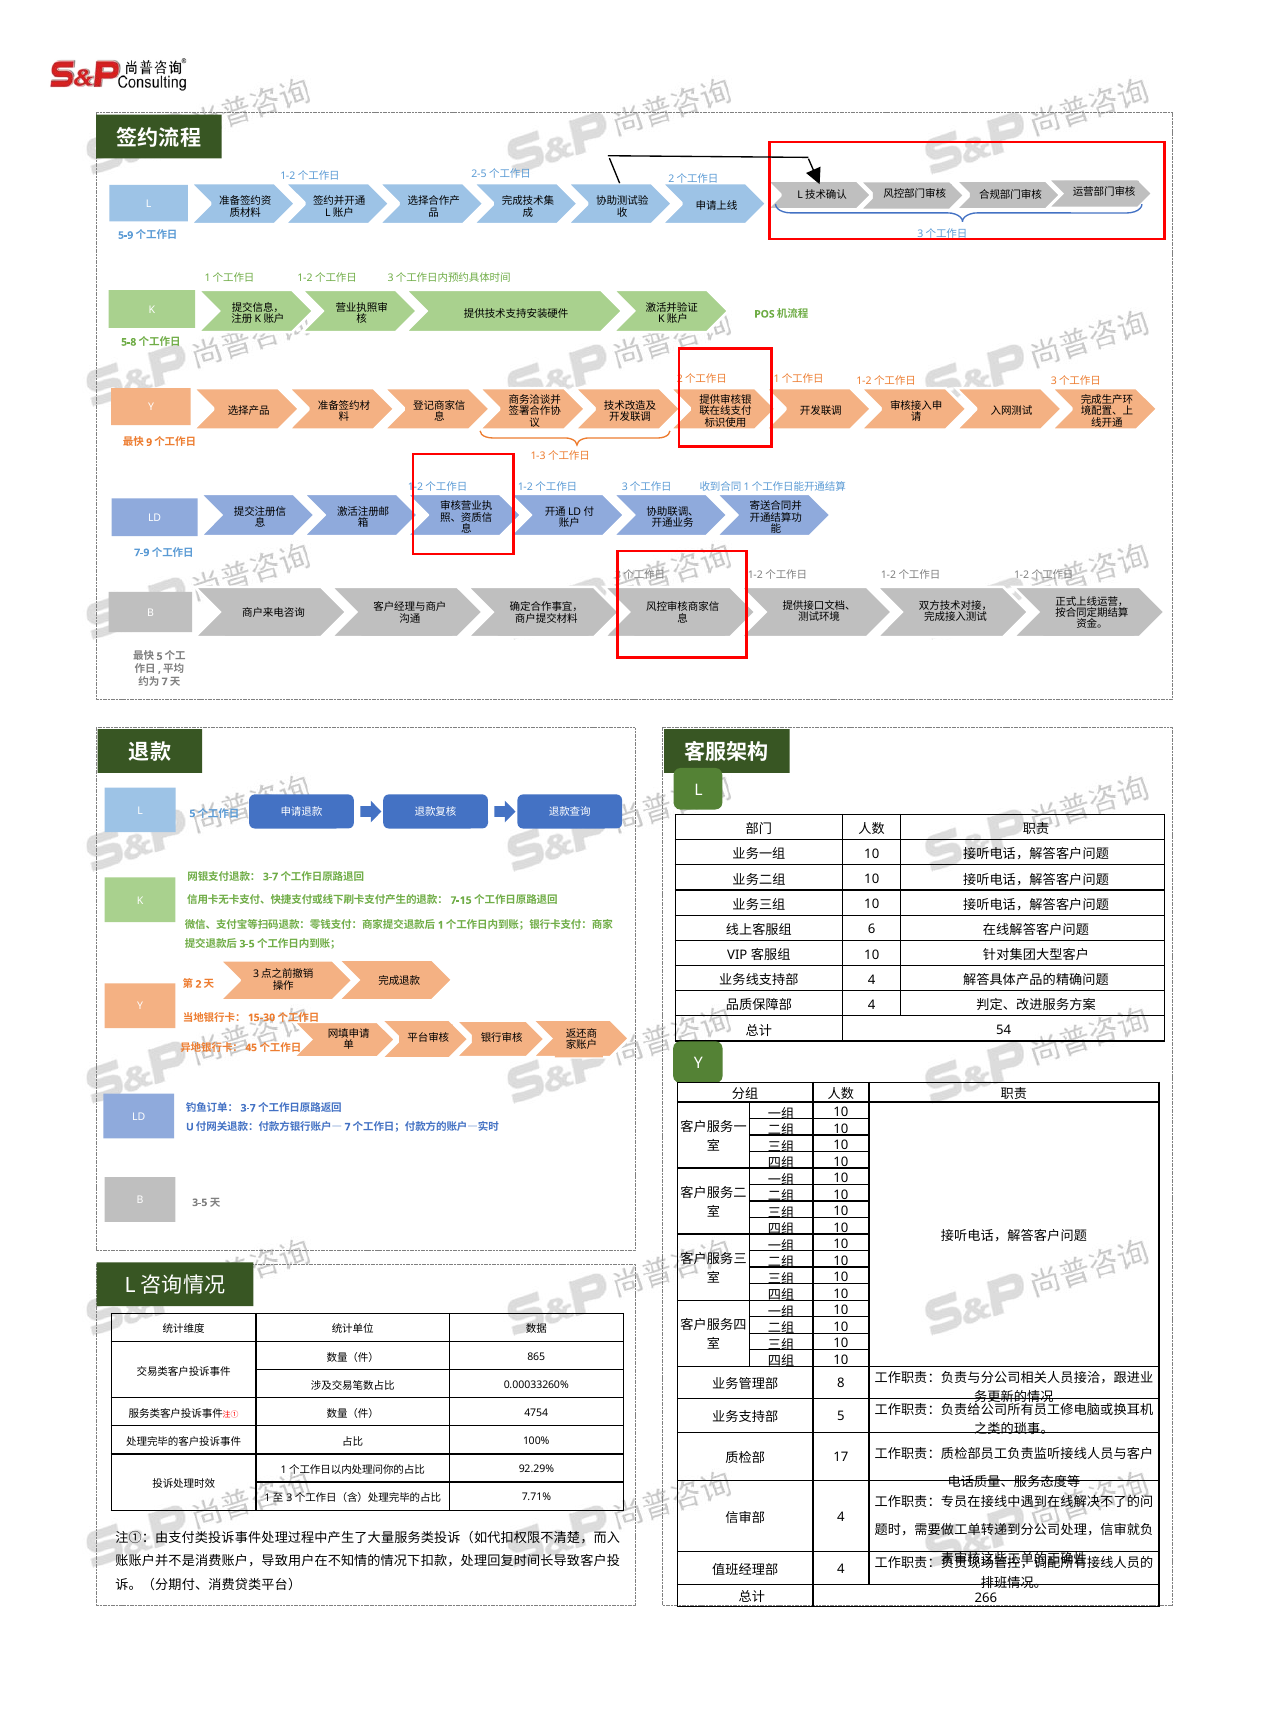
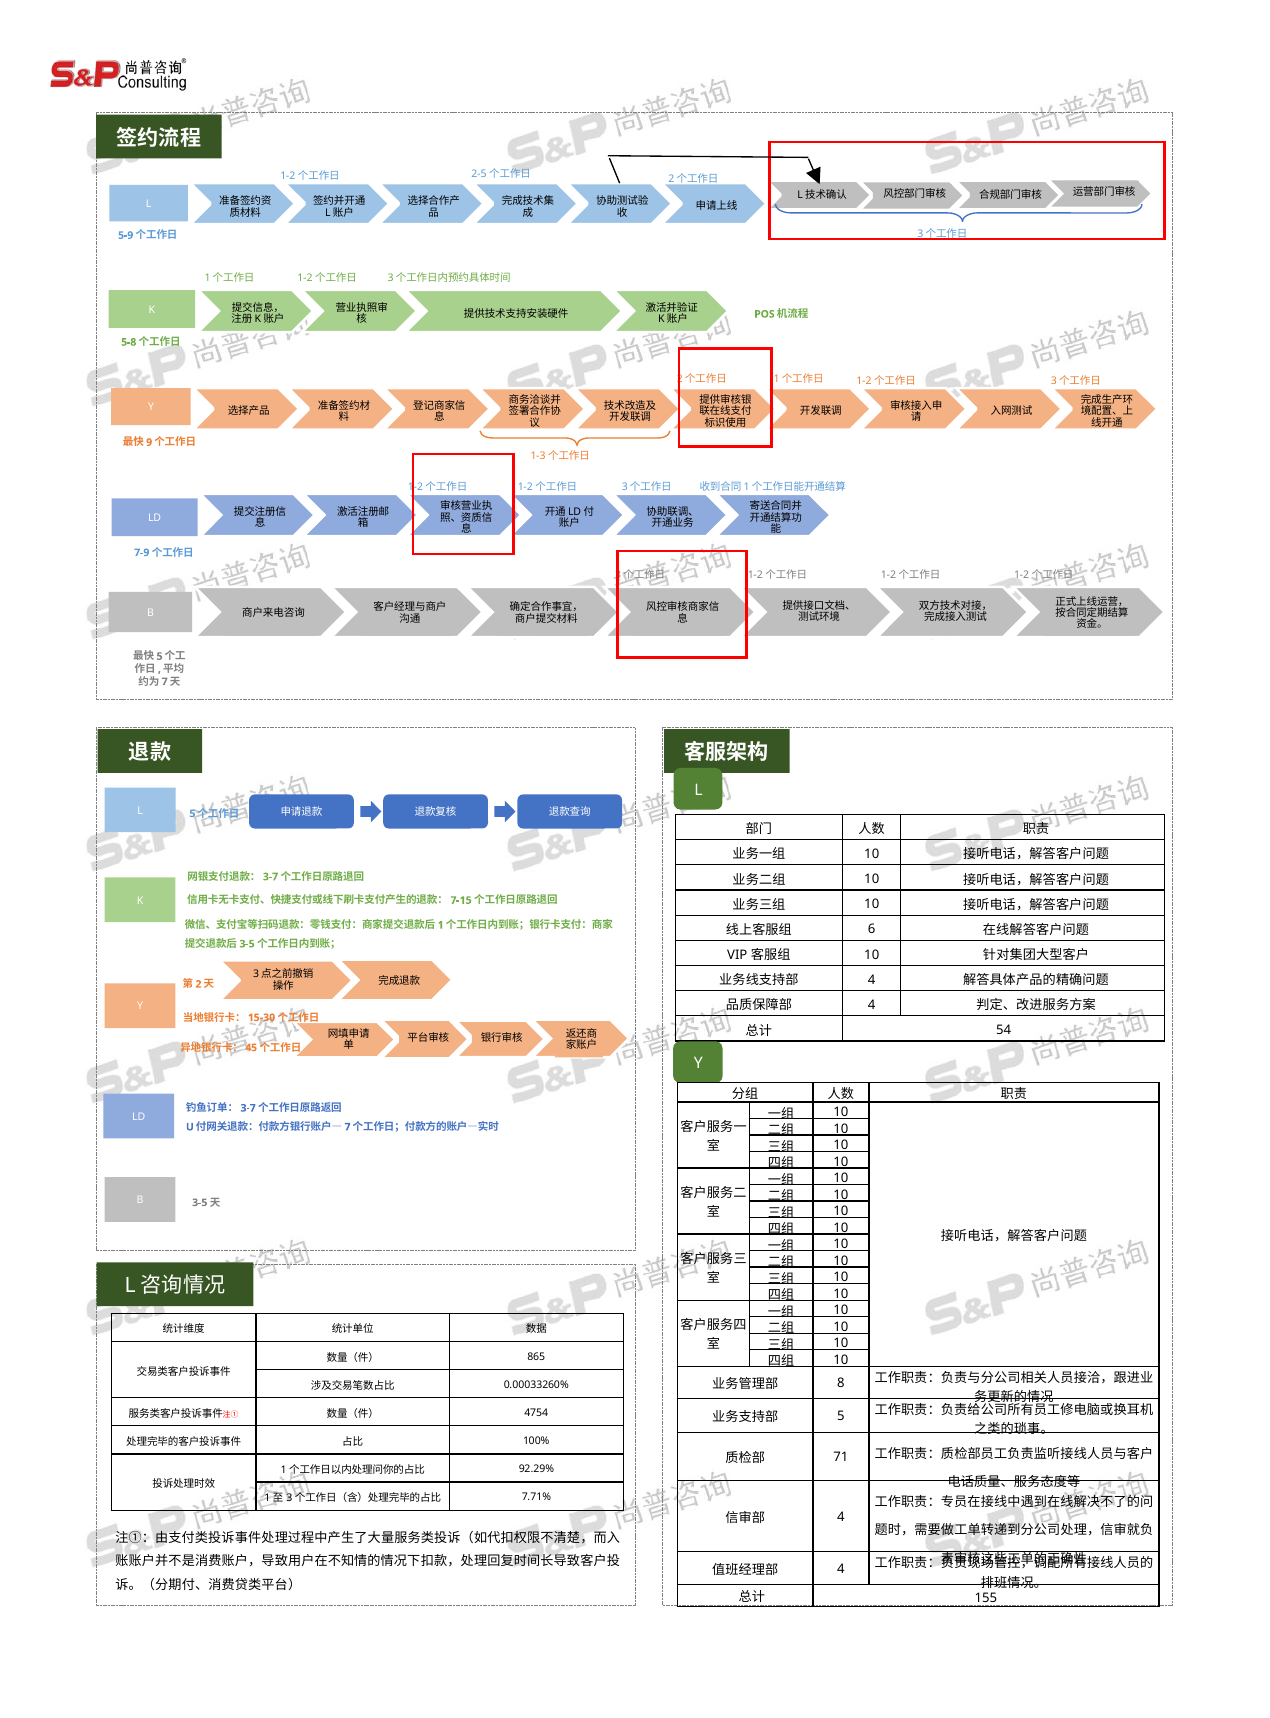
17: 17 -> 71 (841, 1458)
266: 266 -> 155 (986, 1599)
